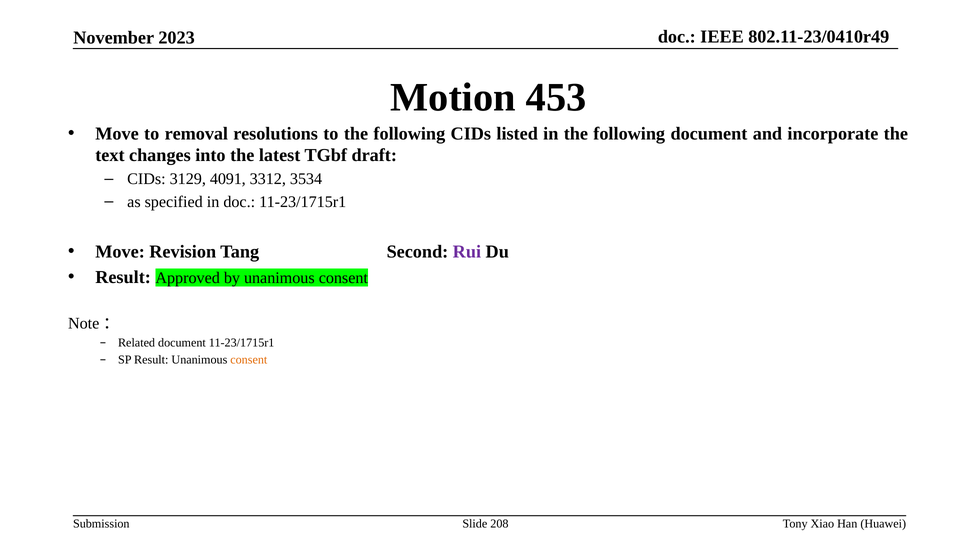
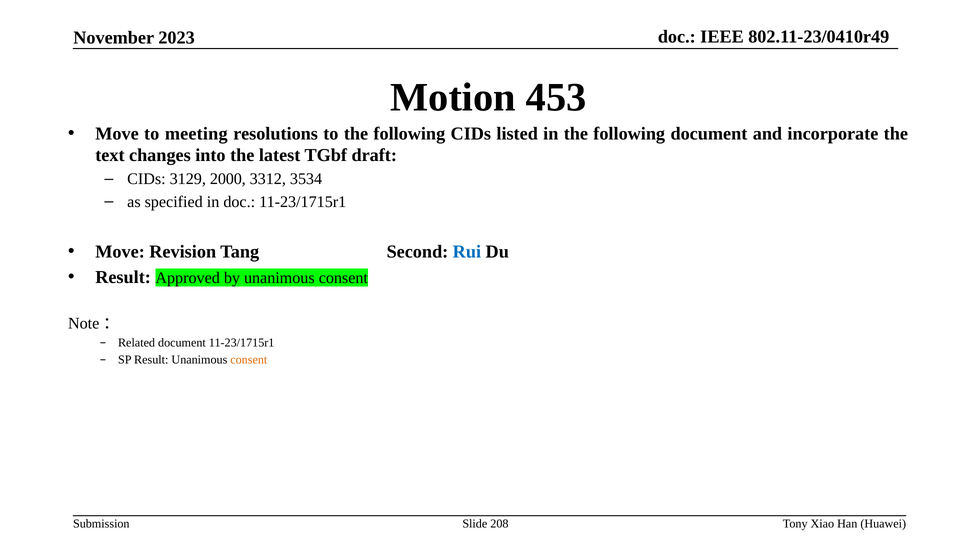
removal: removal -> meeting (196, 134)
4091: 4091 -> 2000 (228, 179)
Rui colour: purple -> blue (467, 252)
